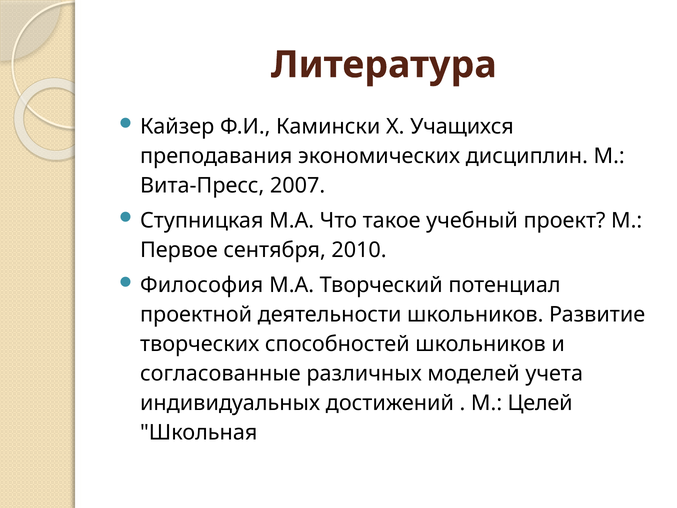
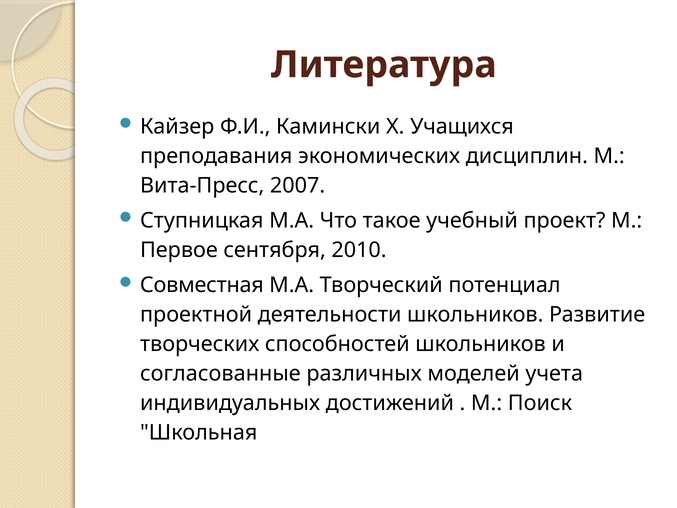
Философия: Философия -> Совместная (202, 285)
Целей: Целей -> Поиск (540, 403)
